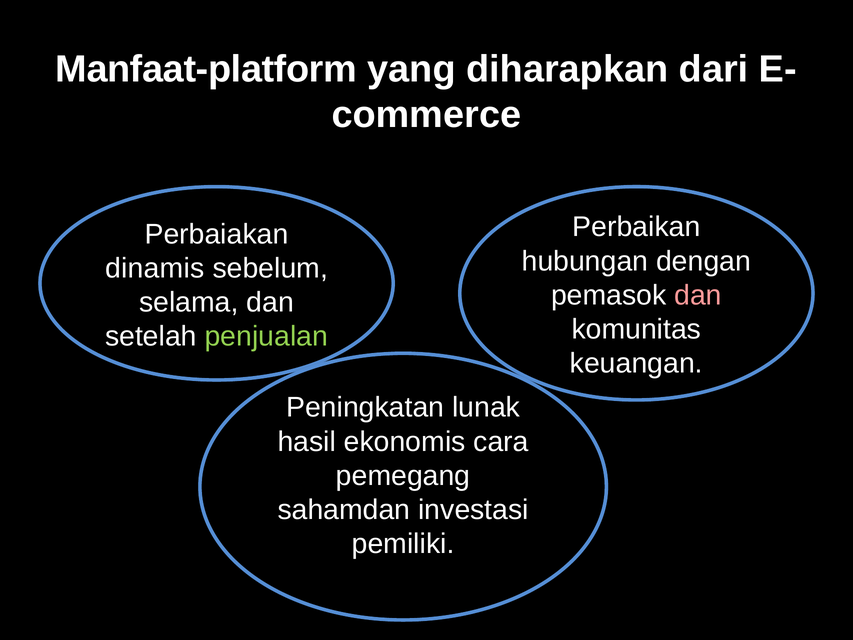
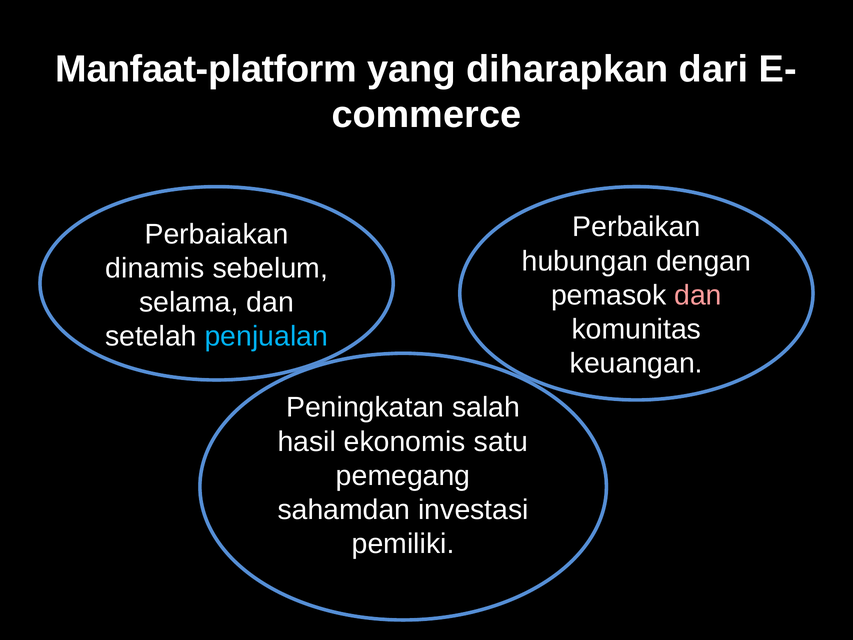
penjualan colour: light green -> light blue (266, 336)
lunak: lunak -> salah (486, 407)
cara: cara -> satu (501, 441)
